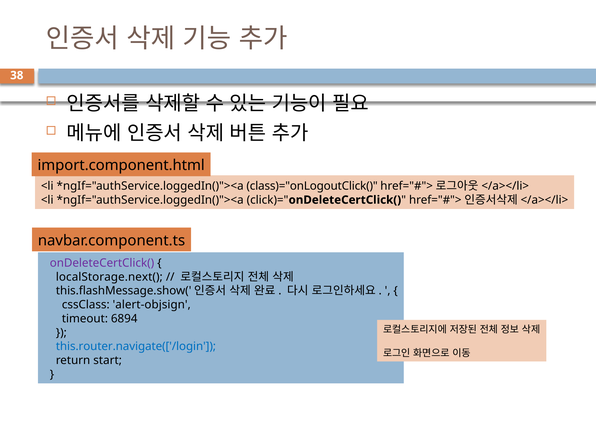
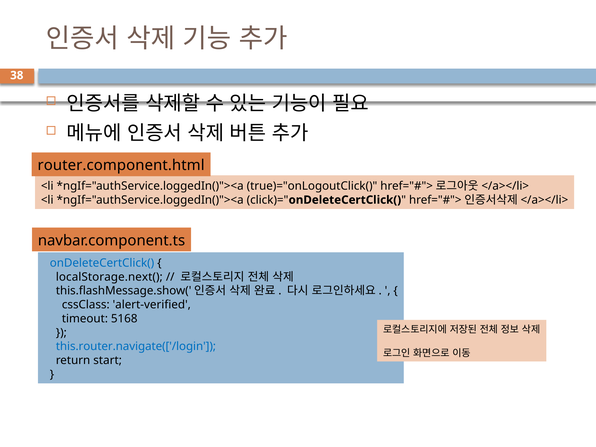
import.component.html: import.component.html -> router.component.html (121, 165)
class)="onLogoutClick(: class)="onLogoutClick( -> true)="onLogoutClick( (312, 186)
onDeleteCertClick( colour: purple -> blue (102, 263)
alert-objsign: alert-objsign -> alert-verified (152, 305)
6894: 6894 -> 5168 (124, 319)
